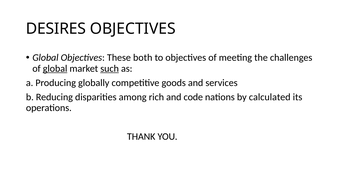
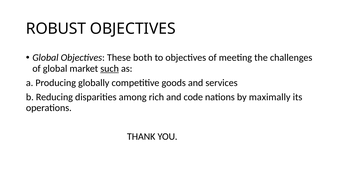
DESIRES: DESIRES -> ROBUST (56, 29)
global underline: present -> none (55, 68)
calculated: calculated -> maximally (270, 97)
